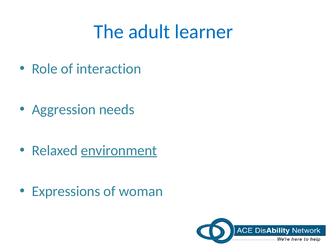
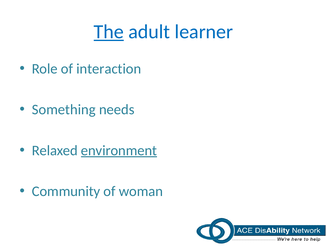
The underline: none -> present (109, 32)
Aggression: Aggression -> Something (64, 109)
Expressions: Expressions -> Community (66, 191)
